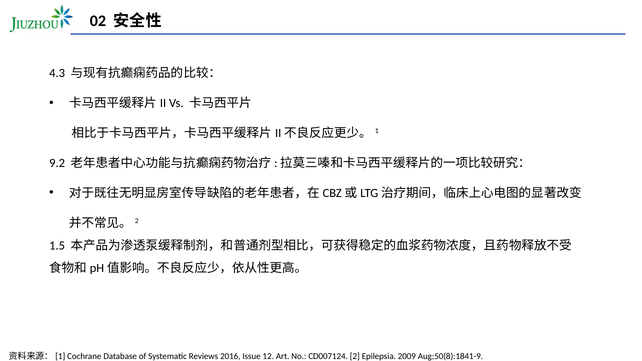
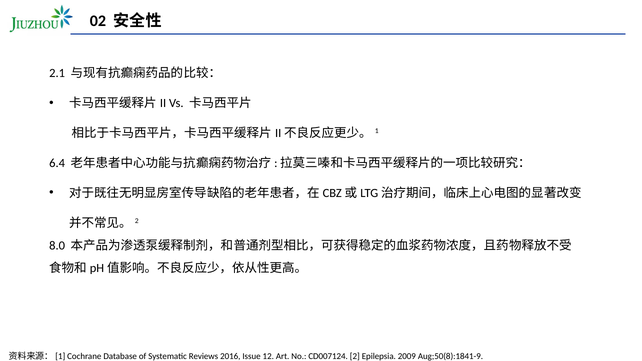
4.3: 4.3 -> 2.1 (57, 73)
9.2: 9.2 -> 6.4 (57, 163)
1.5: 1.5 -> 8.0 (57, 246)
